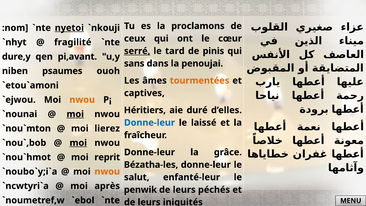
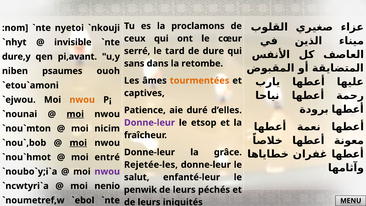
nyetoi underline: present -> none (69, 28)
fragilité: fragilité -> invisible (73, 42)
serré underline: present -> none (137, 51)
pinis: pinis -> dure (213, 51)
penoujai: penoujai -> retombe (202, 63)
Héritiers: Héritiers -> Patience (145, 110)
Donne-leur colour: blue -> purple (149, 123)
laissé: laissé -> etsop (204, 123)
lierez: lierez -> nicim (107, 128)
reprit: reprit -> entré (107, 157)
Bézatha-les: Bézatha-les -> Rejetée-les (151, 165)
nwou colour: orange -> purple (107, 171)
après: après -> nenio (107, 186)
